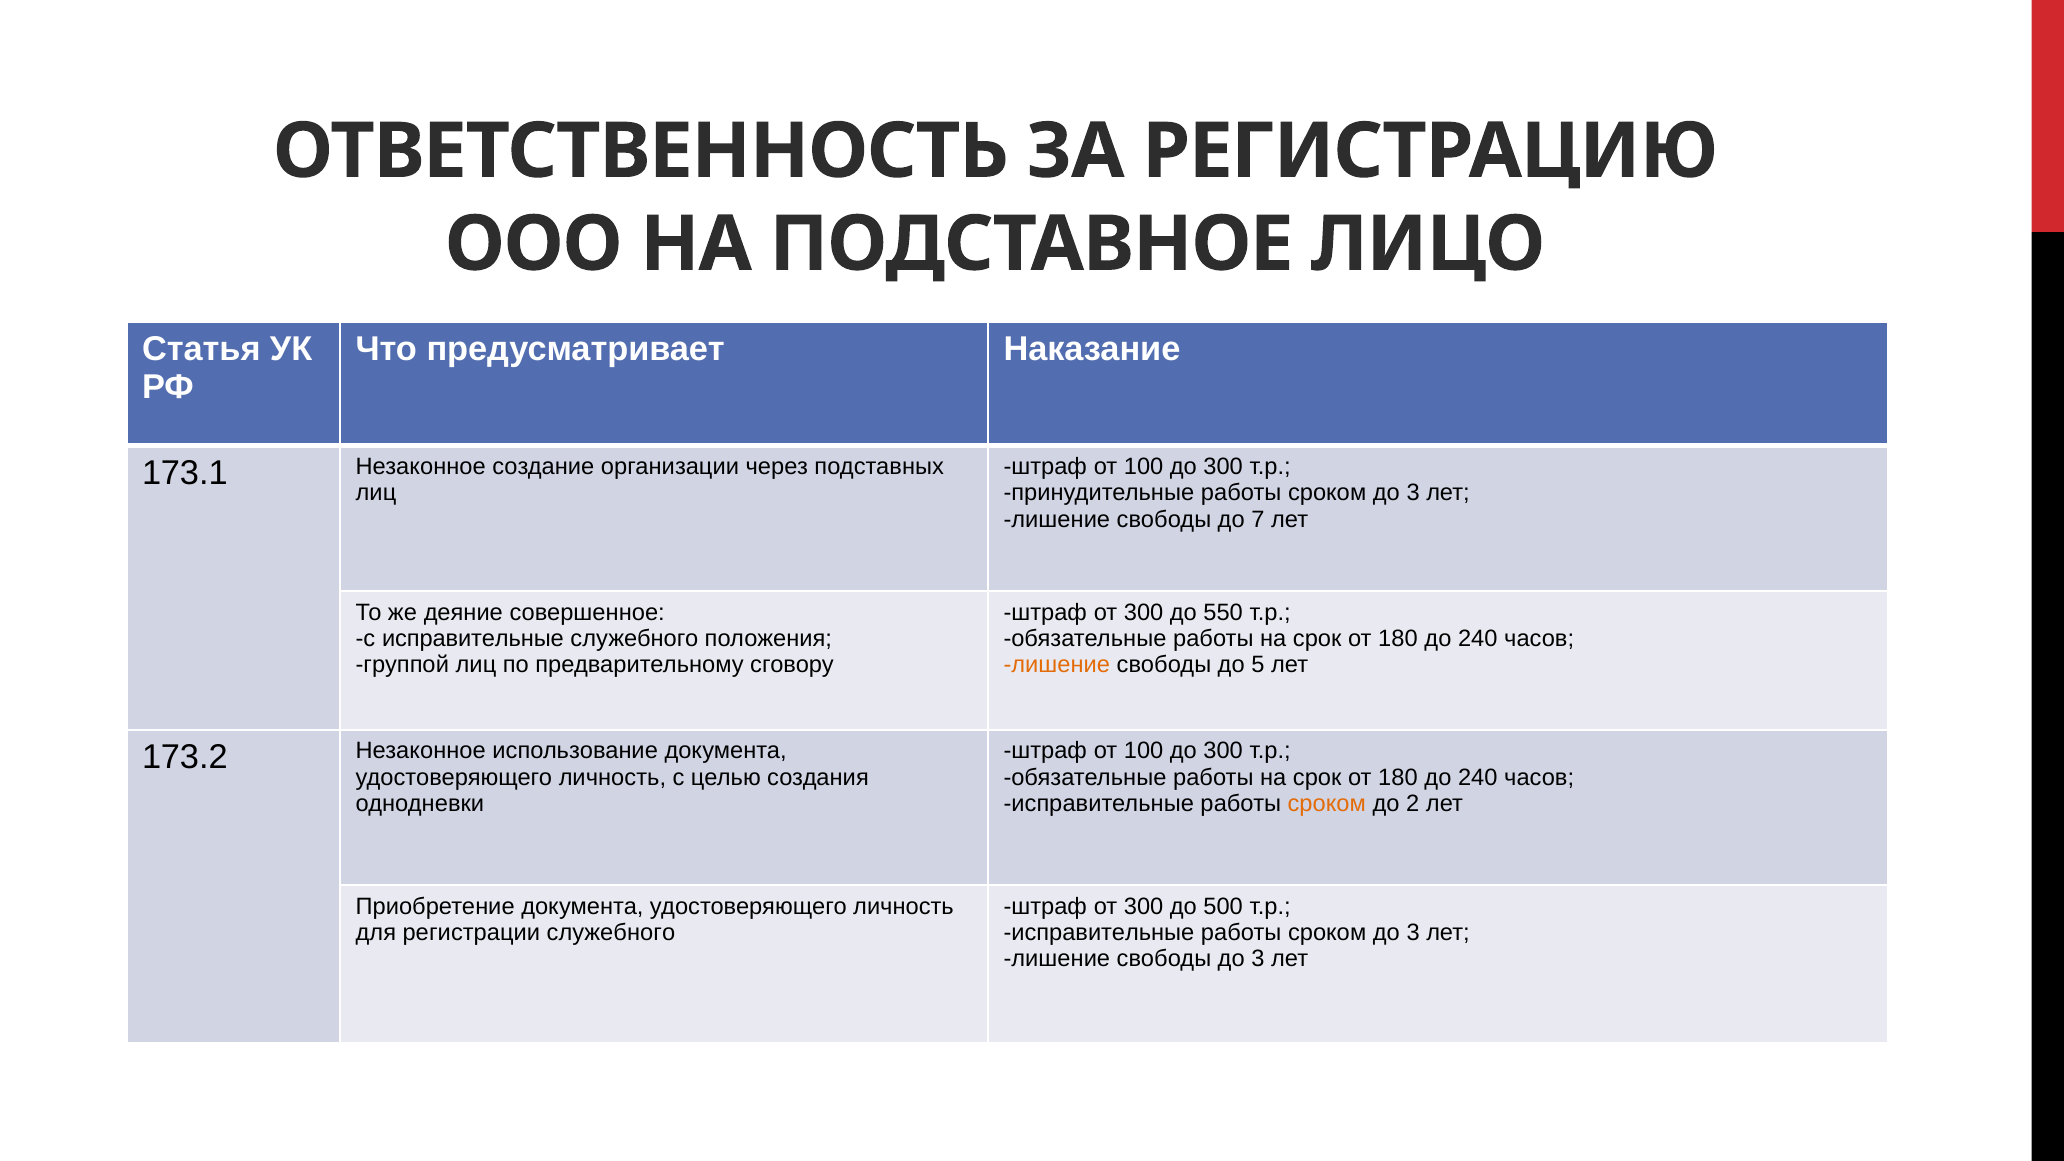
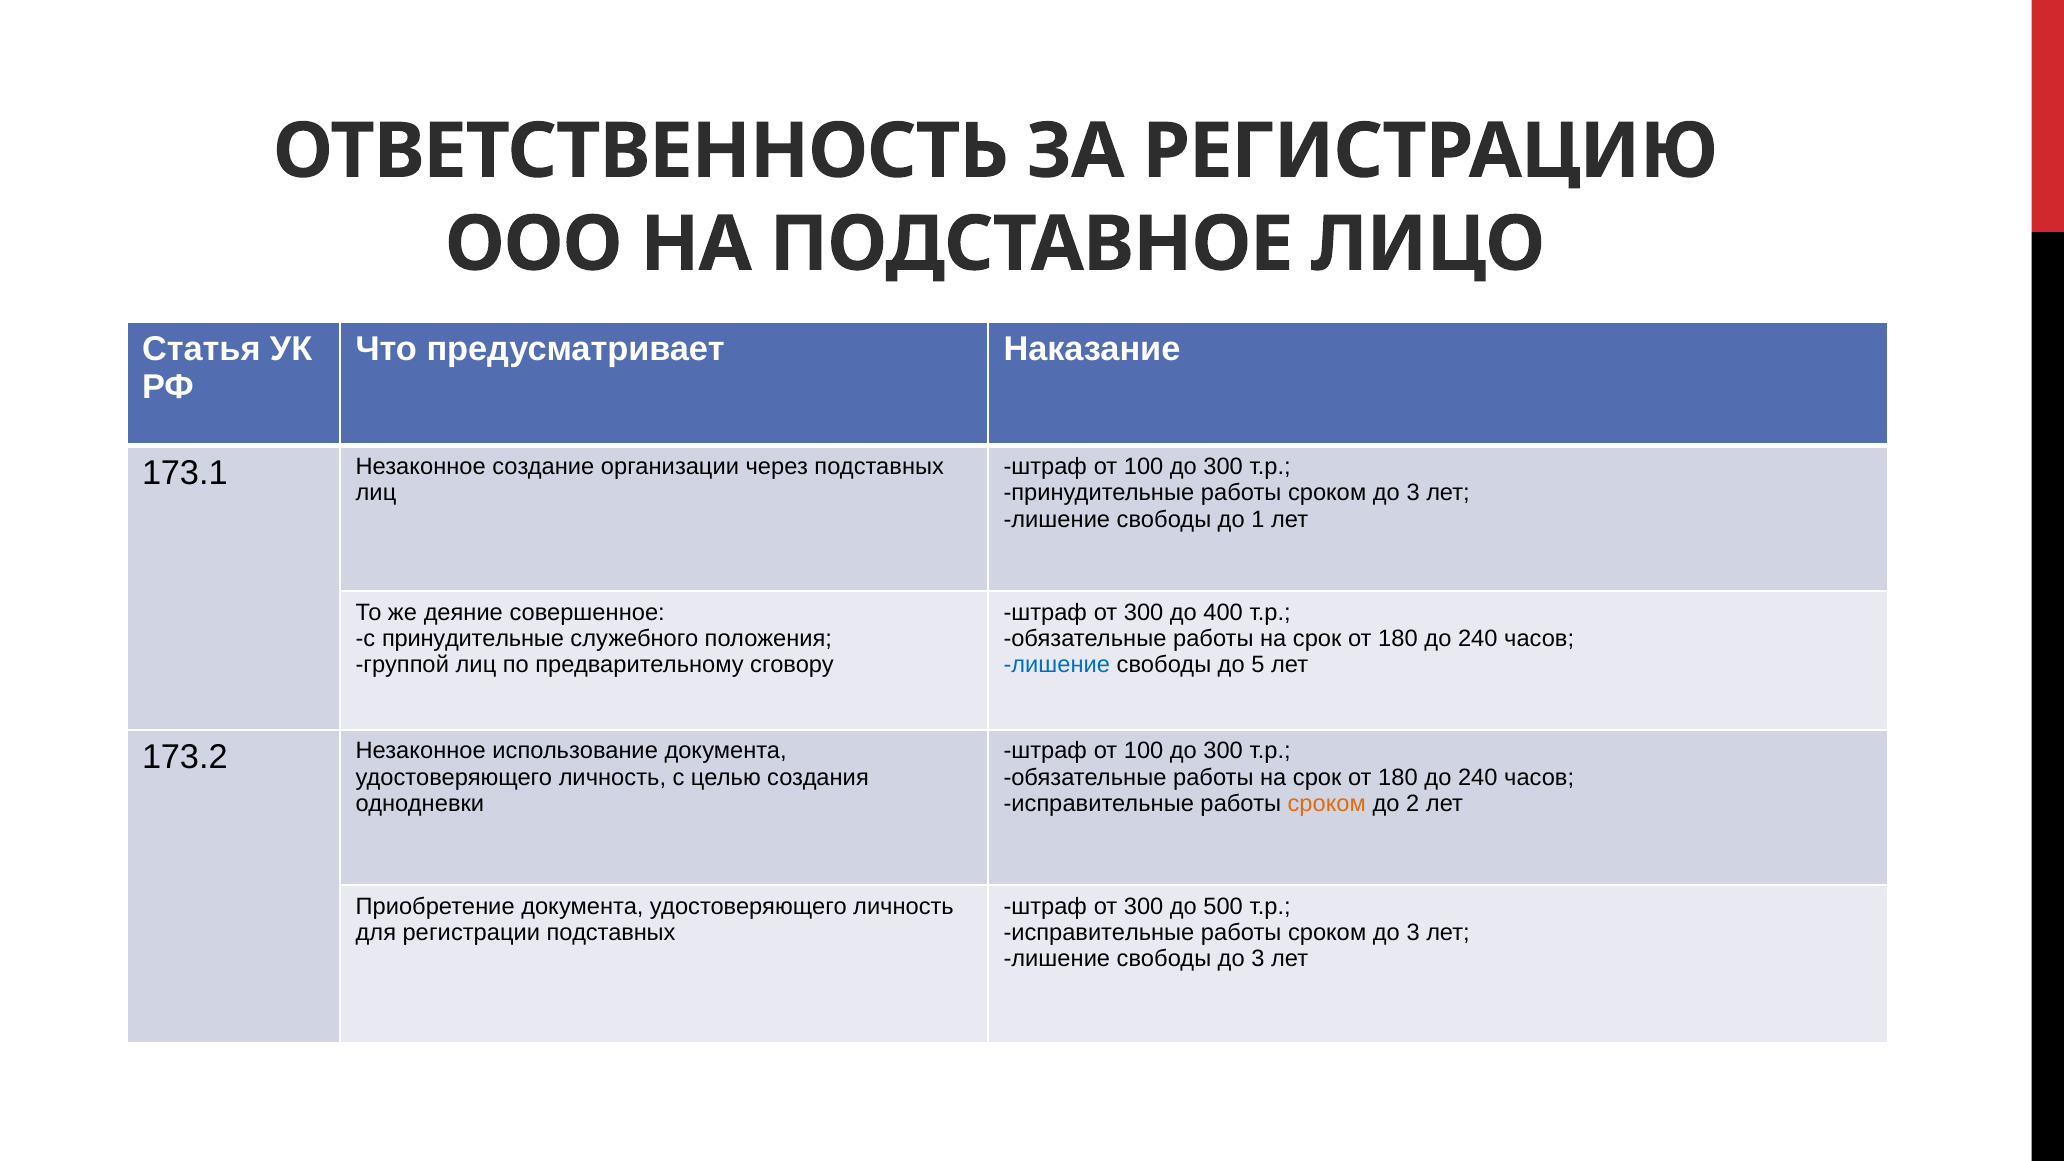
7: 7 -> 1 (1258, 519)
550: 550 -> 400 (1223, 612)
с исправительные: исправительные -> принудительные (473, 639)
лишение colour: orange -> blue (1057, 665)
регистрации служебного: служебного -> подставных (611, 933)
